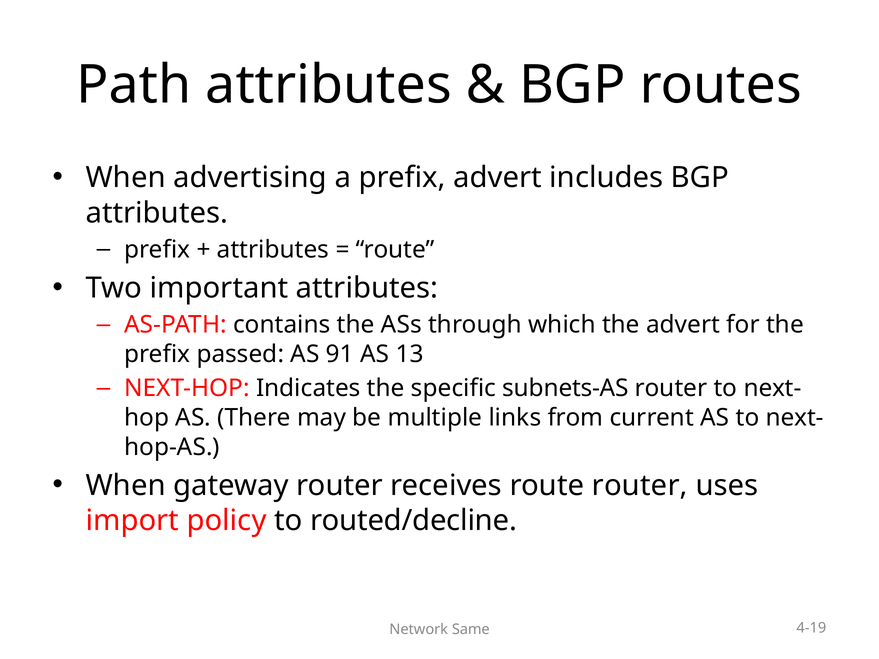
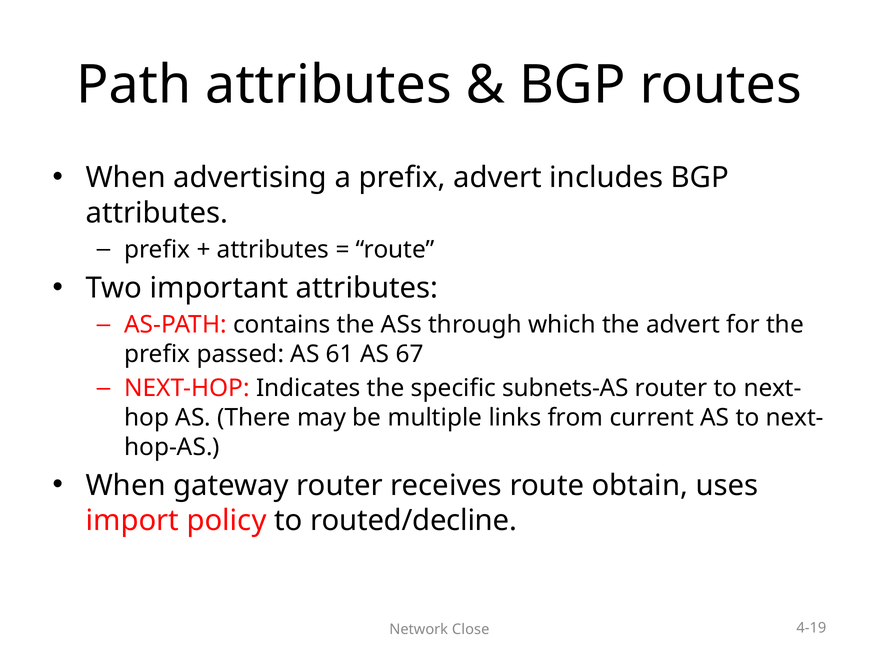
91: 91 -> 61 (340, 354)
13: 13 -> 67 (410, 354)
route router: router -> obtain (640, 486)
Same: Same -> Close (471, 630)
